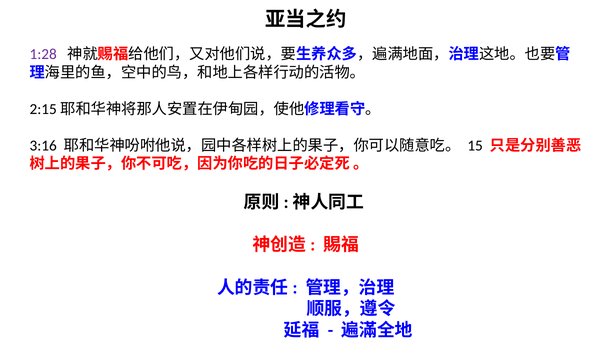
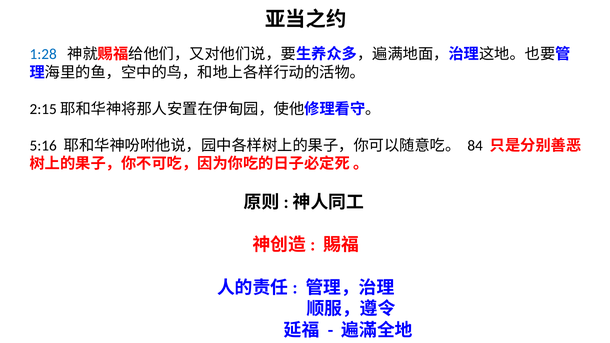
1:28 colour: purple -> blue (43, 54)
3:16: 3:16 -> 5:16 (43, 146)
15: 15 -> 84 (475, 146)
